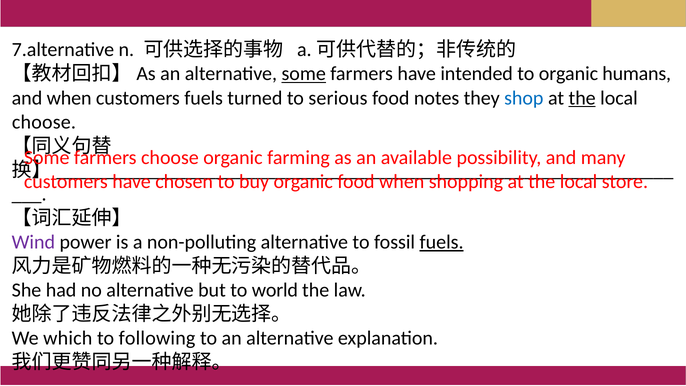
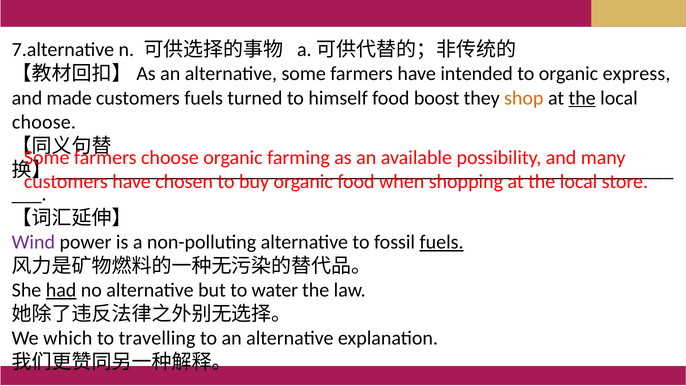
some underline: present -> none (304, 74)
humans: humans -> express (637, 74)
and when: when -> made (69, 98)
serious: serious -> himself (338, 98)
notes: notes -> boost (437, 98)
shop colour: blue -> orange (524, 98)
had underline: none -> present (61, 290)
world: world -> water (275, 290)
following: following -> travelling (157, 338)
